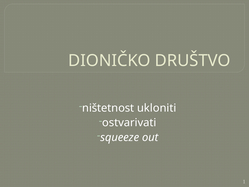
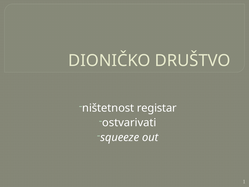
ukloniti: ukloniti -> registar (157, 108)
